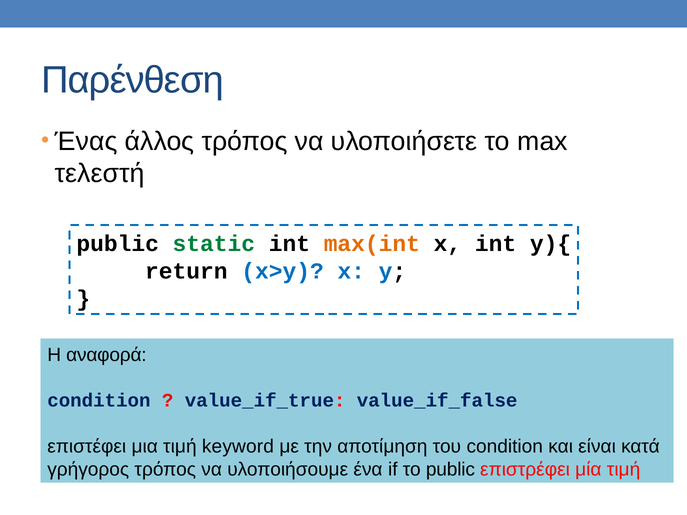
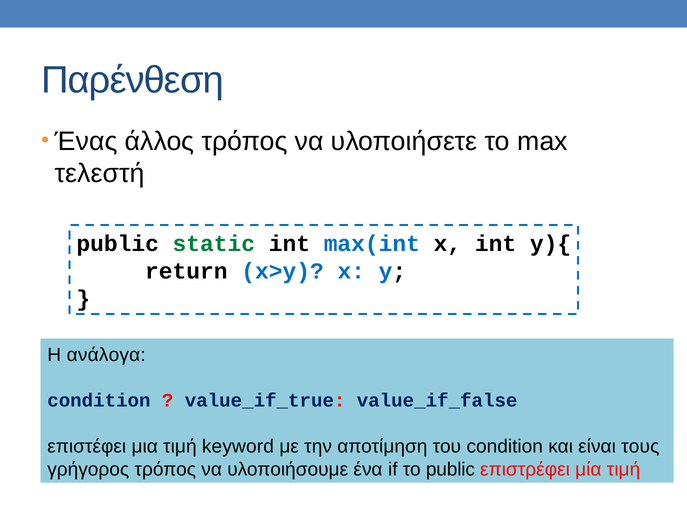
max(int colour: orange -> blue (372, 244)
αναφορά: αναφορά -> ανάλογα (106, 355)
κατά: κατά -> τους (640, 447)
